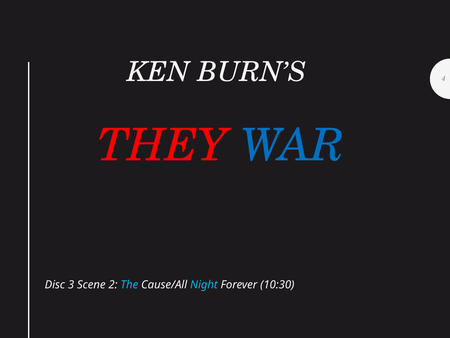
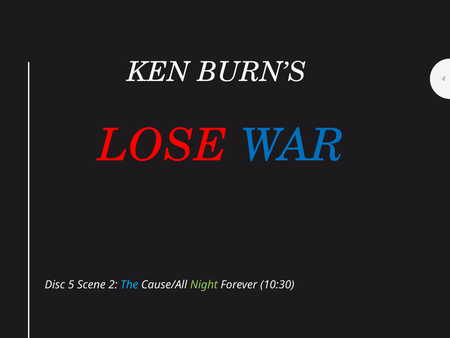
THEY: THEY -> LOSE (163, 145)
3: 3 -> 5 (71, 284)
Night colour: light blue -> light green (204, 284)
